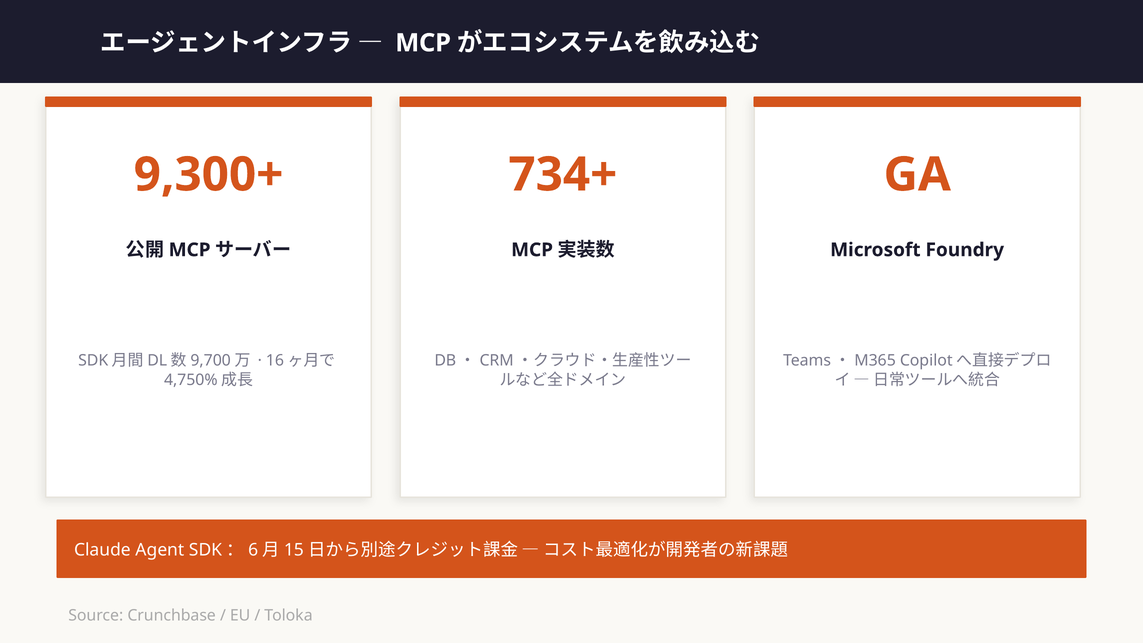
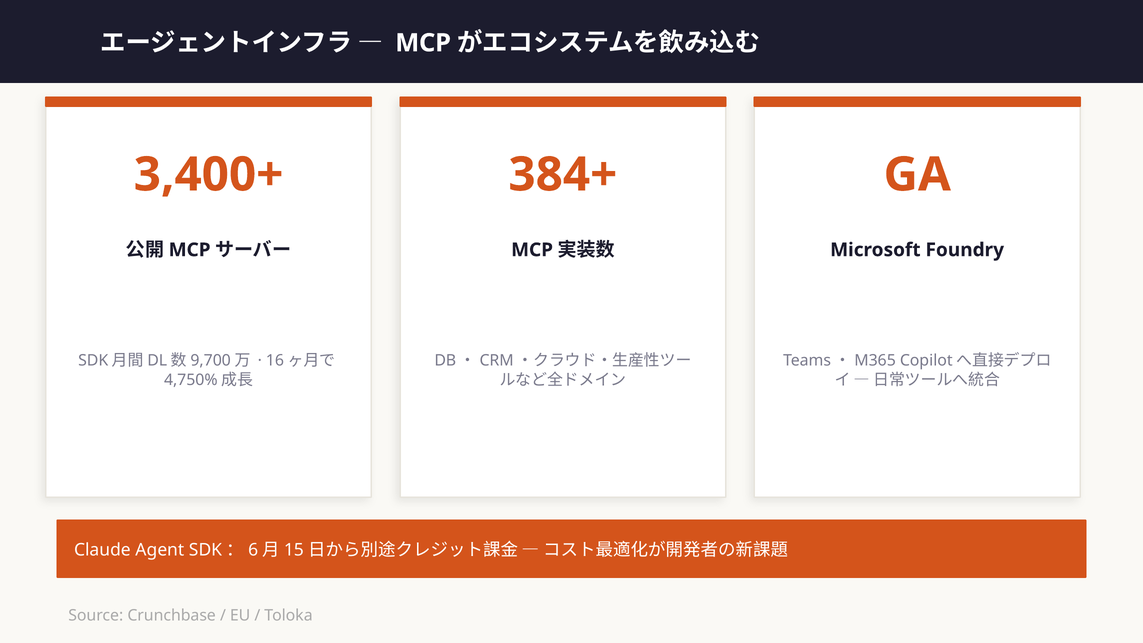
9,300+: 9,300+ -> 3,400+ (209, 175)
734+: 734+ -> 384+ (563, 175)
